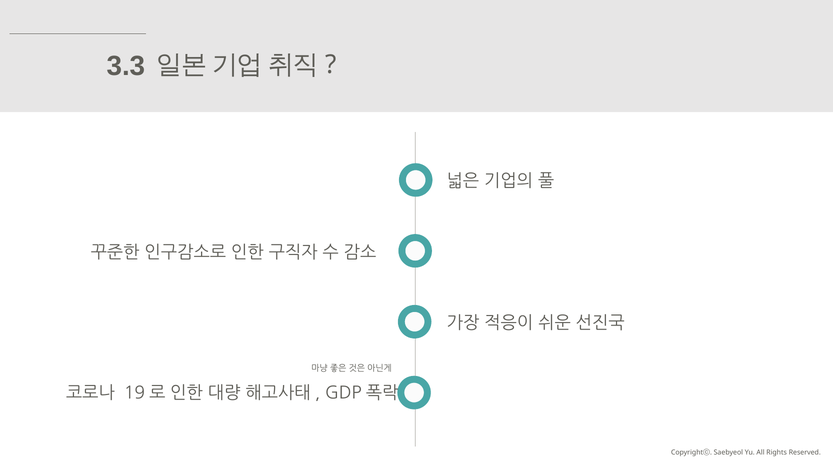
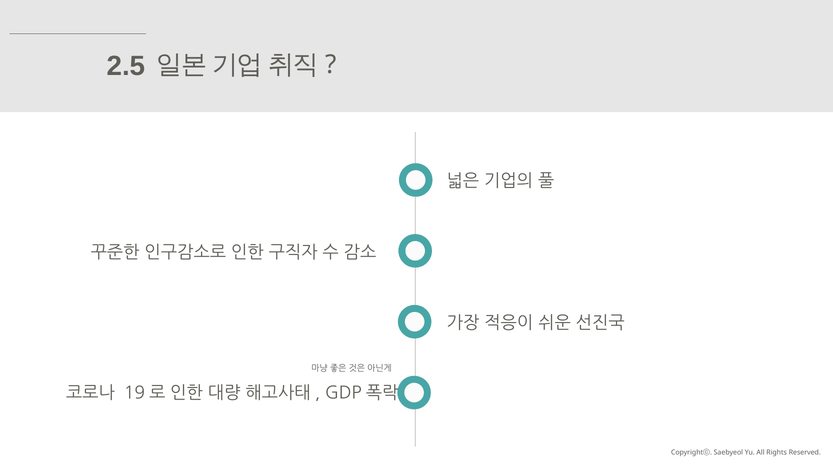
3.3: 3.3 -> 2.5 (126, 66)
